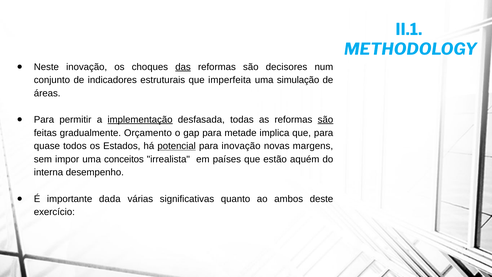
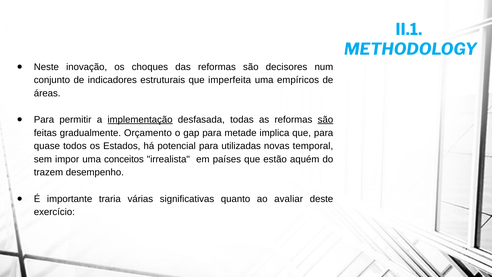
das underline: present -> none (183, 67)
simulação: simulação -> empíricos (298, 80)
potencial underline: present -> none (177, 146)
para inovação: inovação -> utilizadas (241, 146)
margens: margens -> temporal (313, 146)
interna: interna -> trazem (48, 172)
dada: dada -> traria (110, 199)
ambos: ambos -> avaliar (289, 199)
